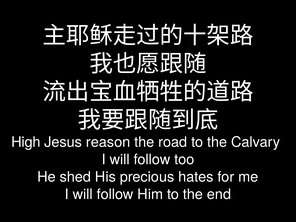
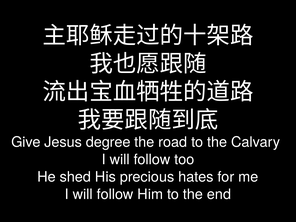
High: High -> Give (26, 142)
reason: reason -> degree (108, 142)
